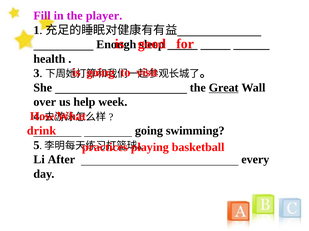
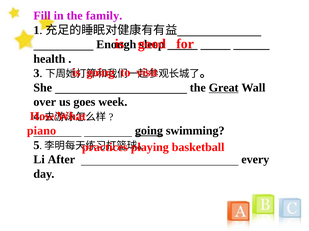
player: player -> family (104, 16)
help: help -> goes (84, 102)
drink: drink -> piano (41, 131)
going underline: none -> present (149, 131)
